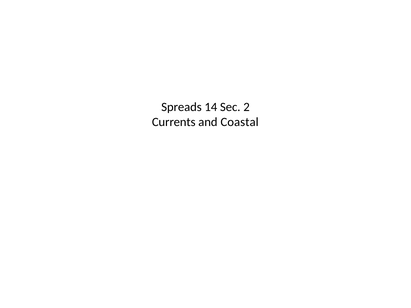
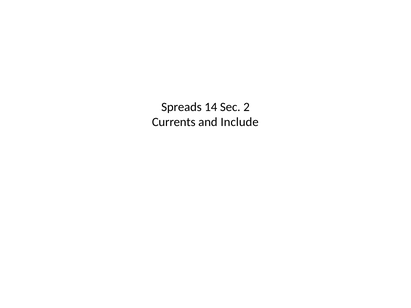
Coastal: Coastal -> Include (240, 122)
